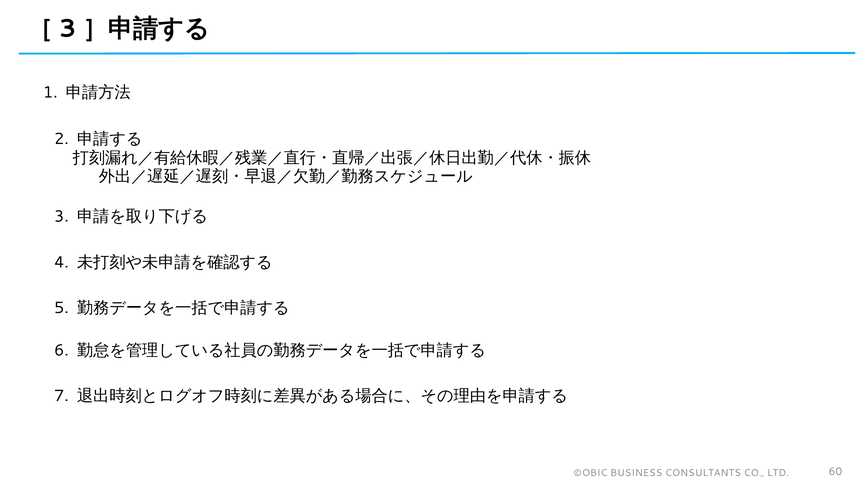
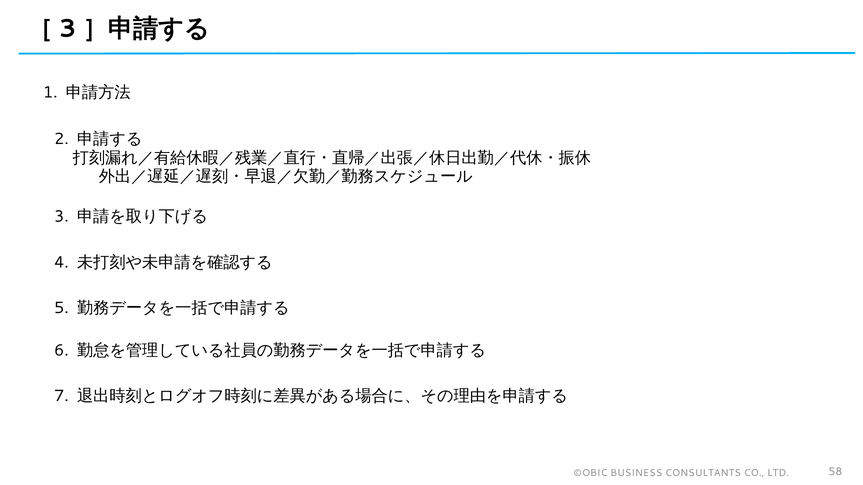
60: 60 -> 58 (835, 472)
